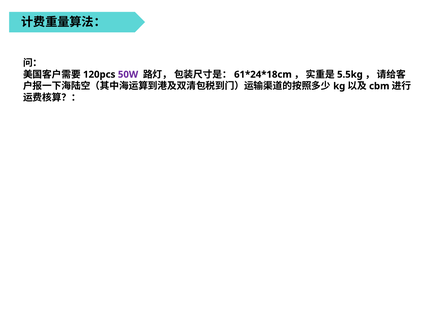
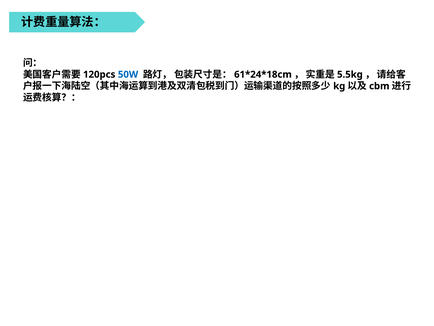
50W colour: purple -> blue (128, 74)
